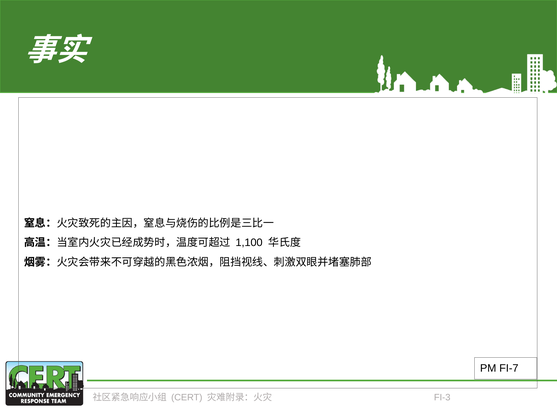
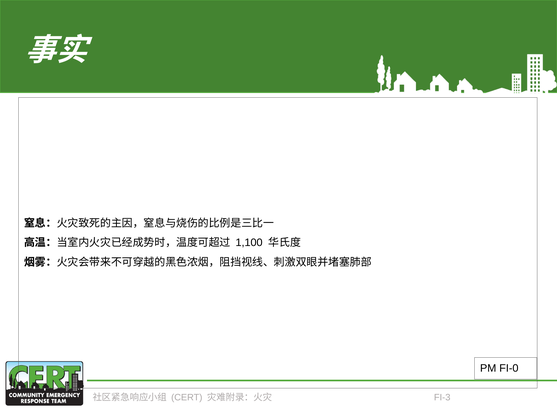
FI-7: FI-7 -> FI-0 (509, 369)
